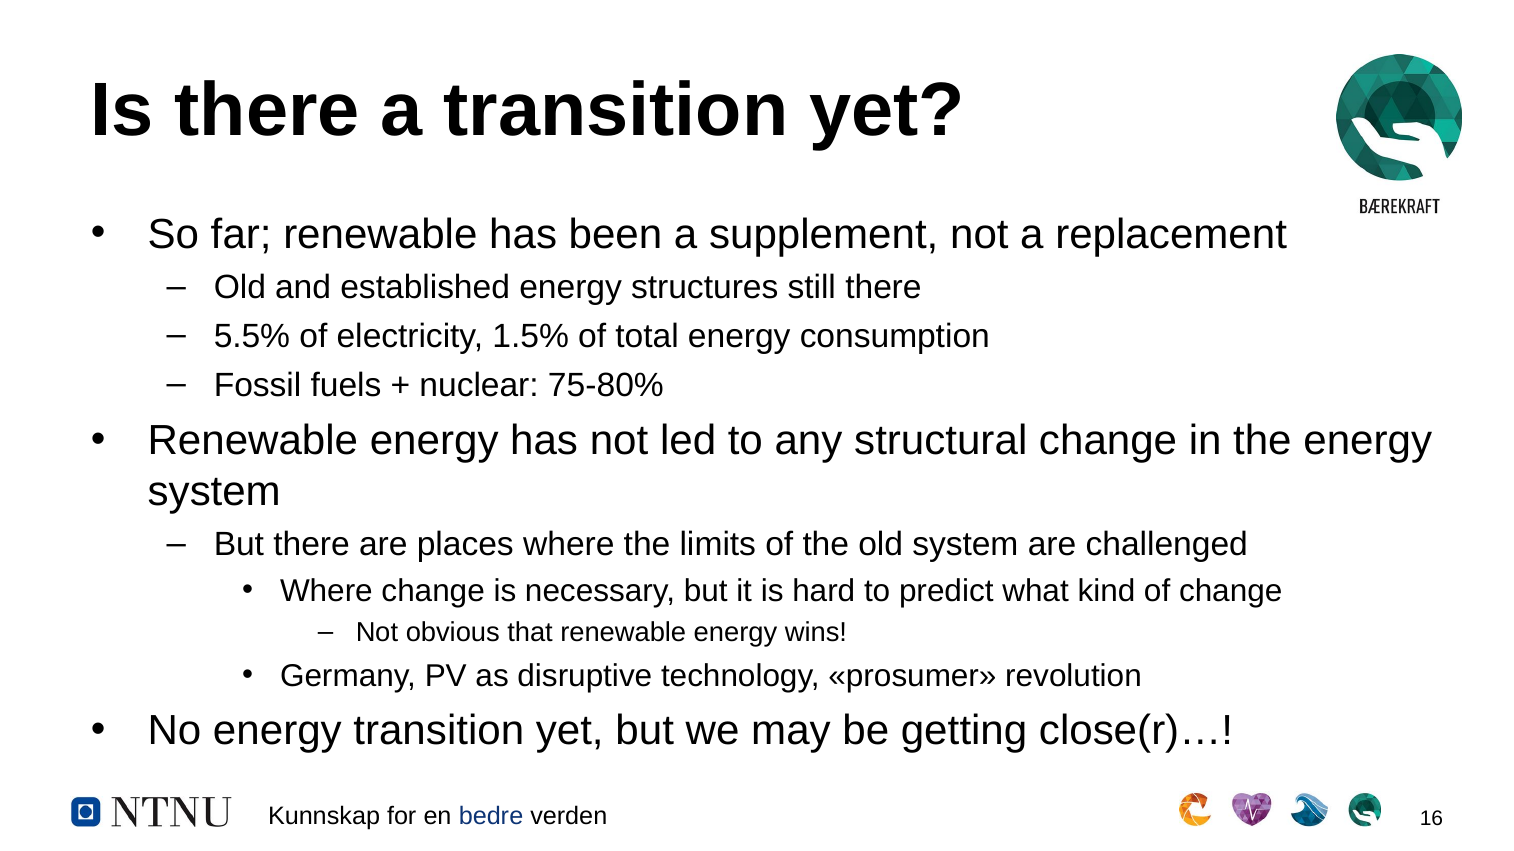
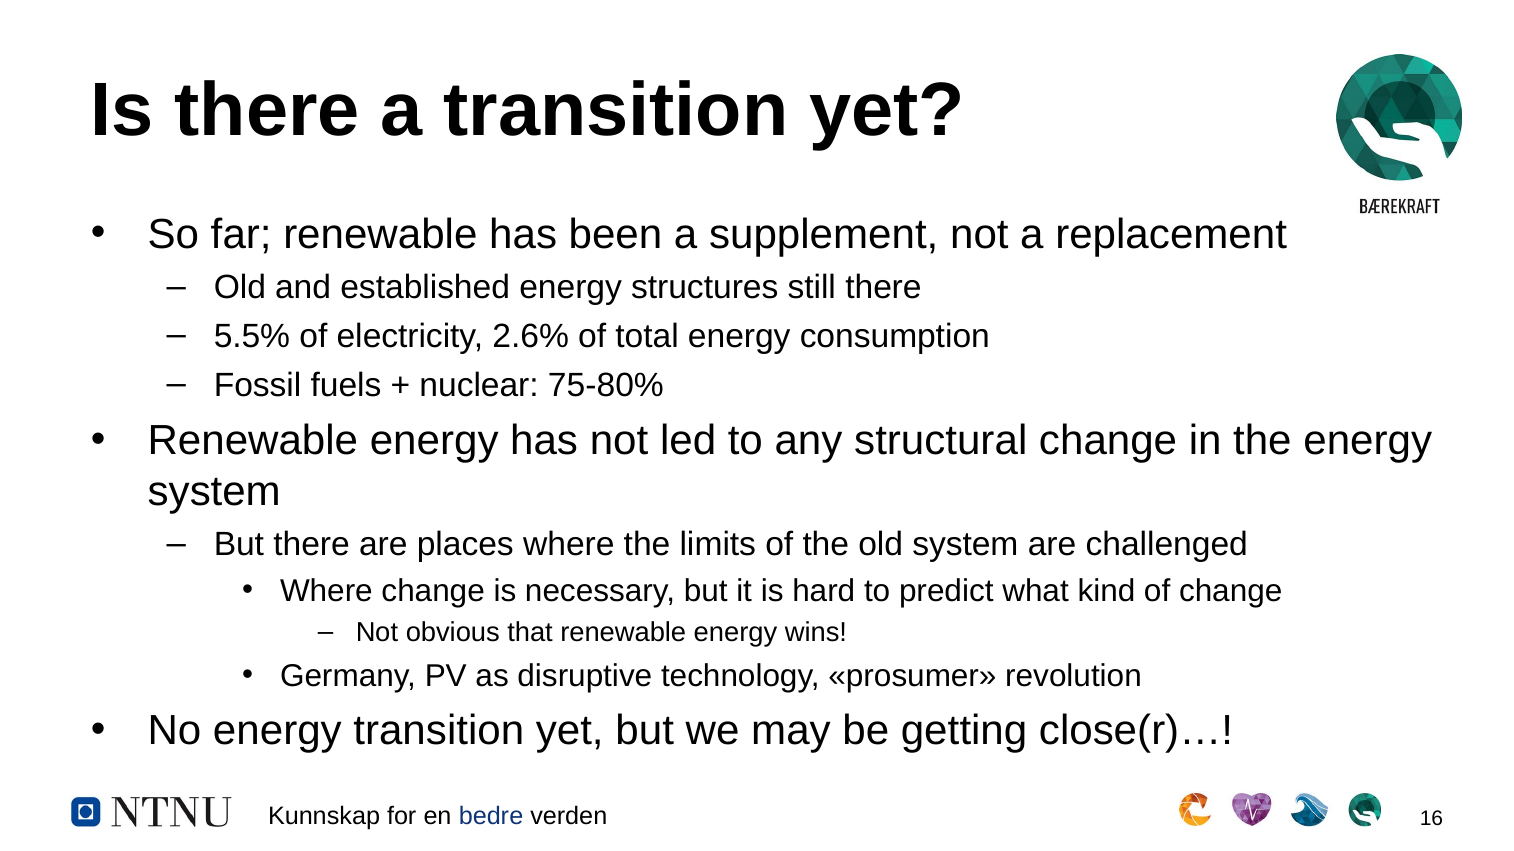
1.5%: 1.5% -> 2.6% (531, 336)
